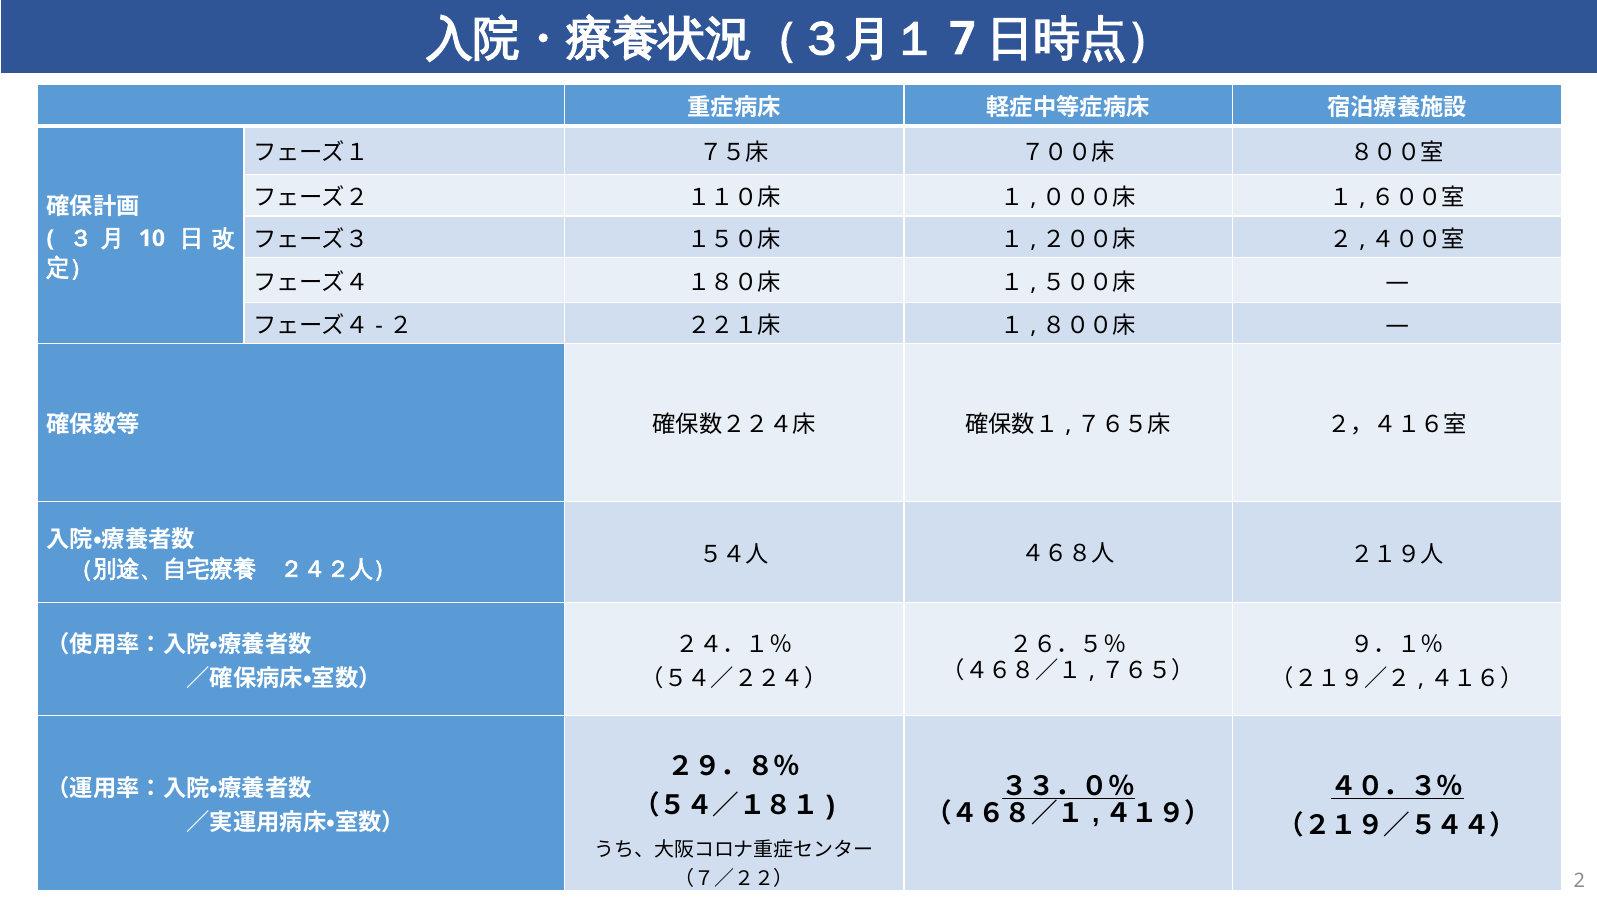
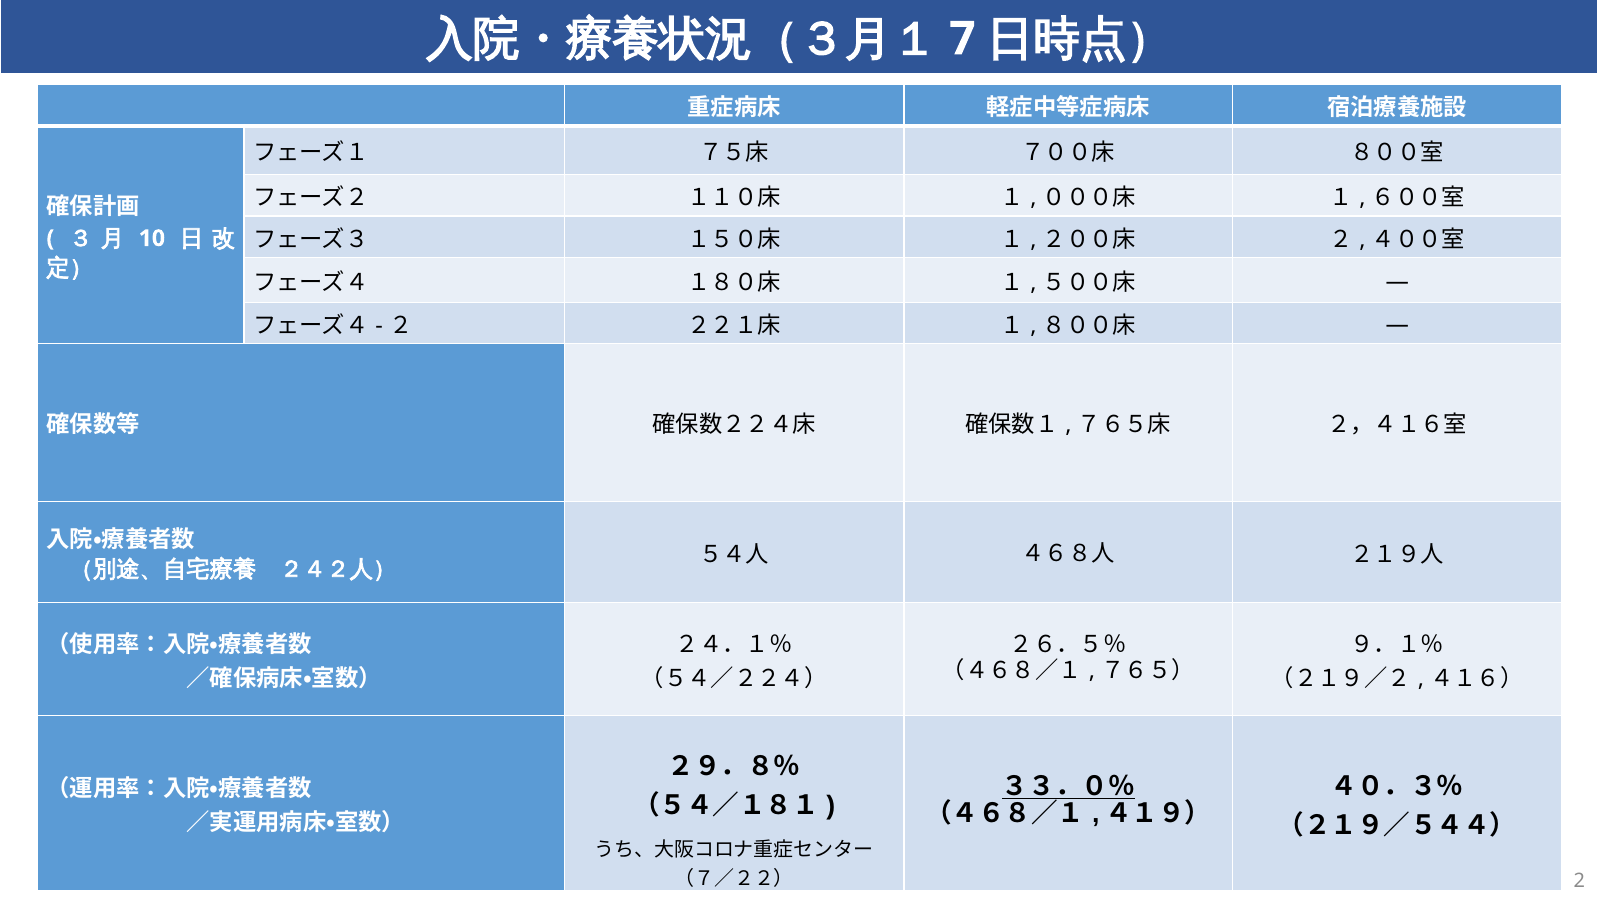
４０．３％ underline: present -> none (1397, 786)
